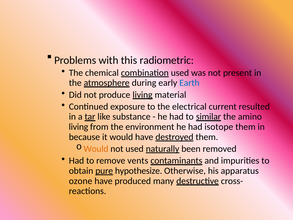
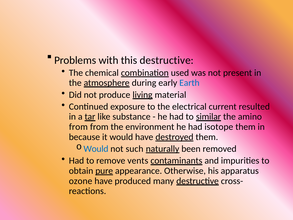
this radiometric: radiometric -> destructive (167, 60)
living: living -> from (78, 127)
Would colour: orange -> blue (96, 149)
not used: used -> such (135, 149)
hypothesize: hypothesize -> appearance (139, 171)
